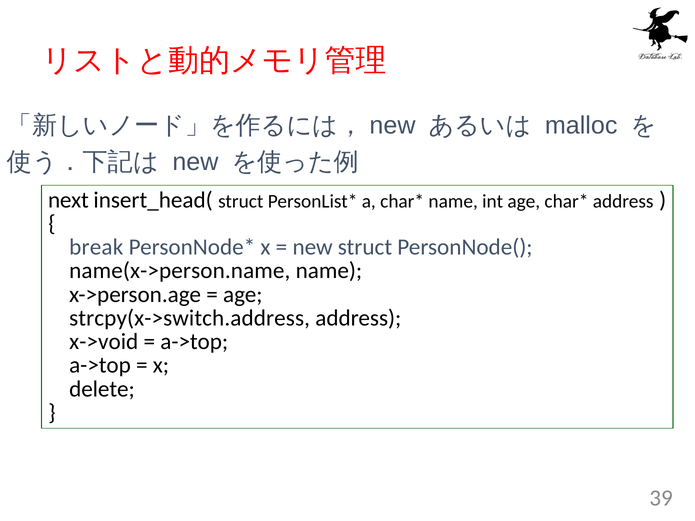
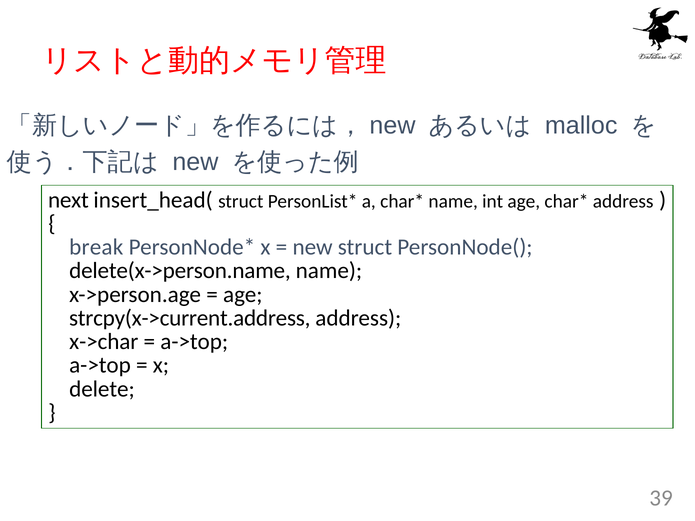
name(x->person.name: name(x->person.name -> delete(x->person.name (180, 271)
strcpy(x->switch.address: strcpy(x->switch.address -> strcpy(x->current.address (190, 318)
x->void: x->void -> x->char (104, 342)
